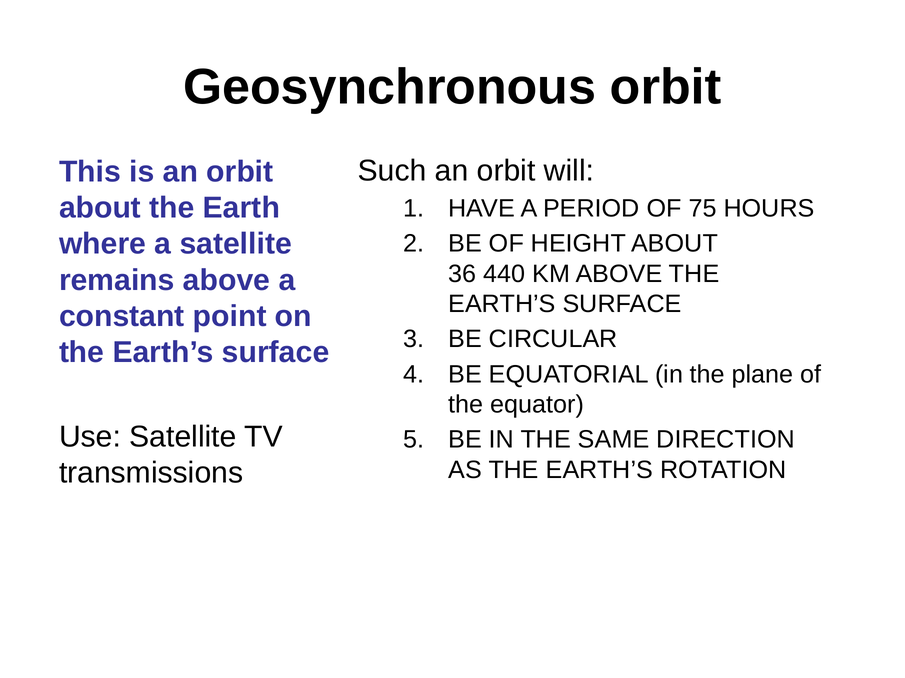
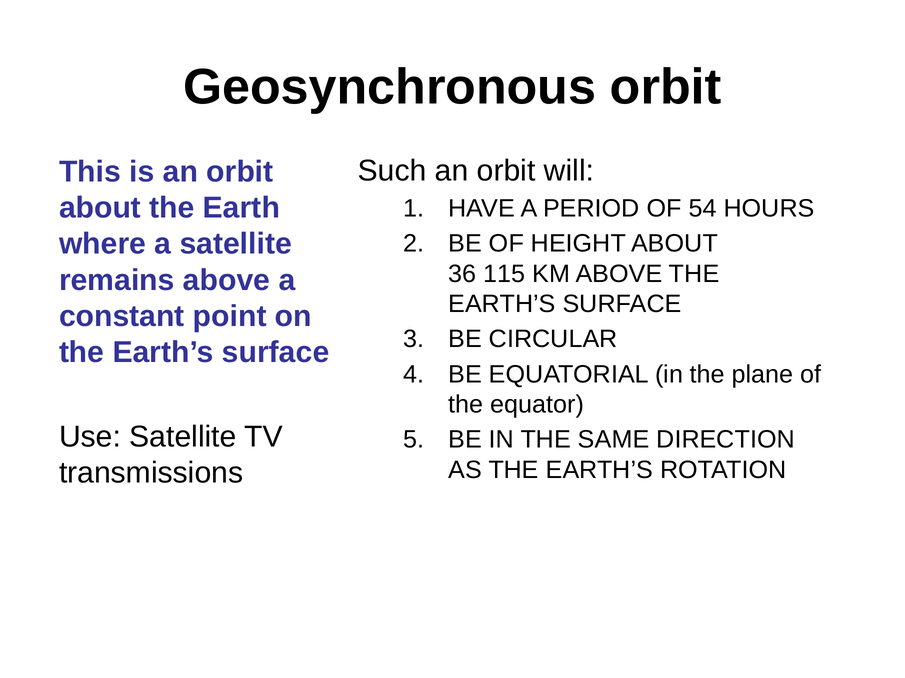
75: 75 -> 54 (703, 209)
440: 440 -> 115 (504, 274)
